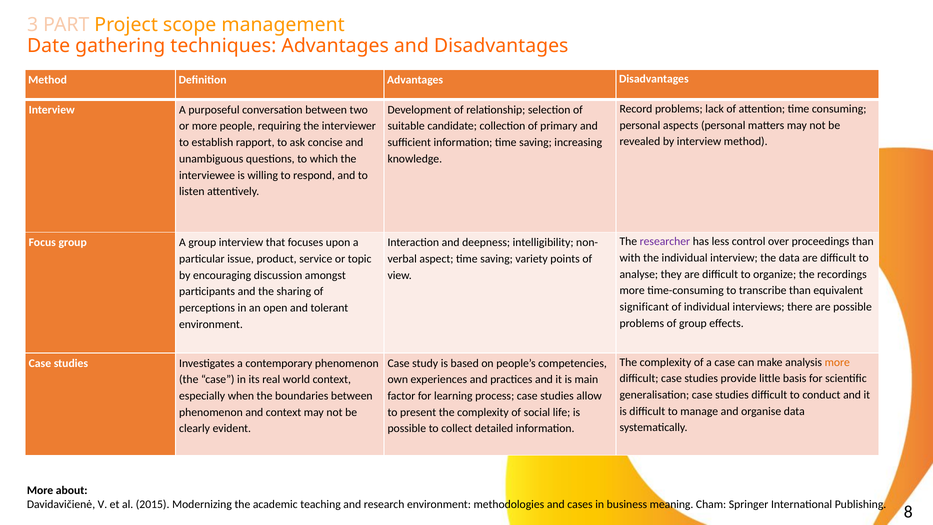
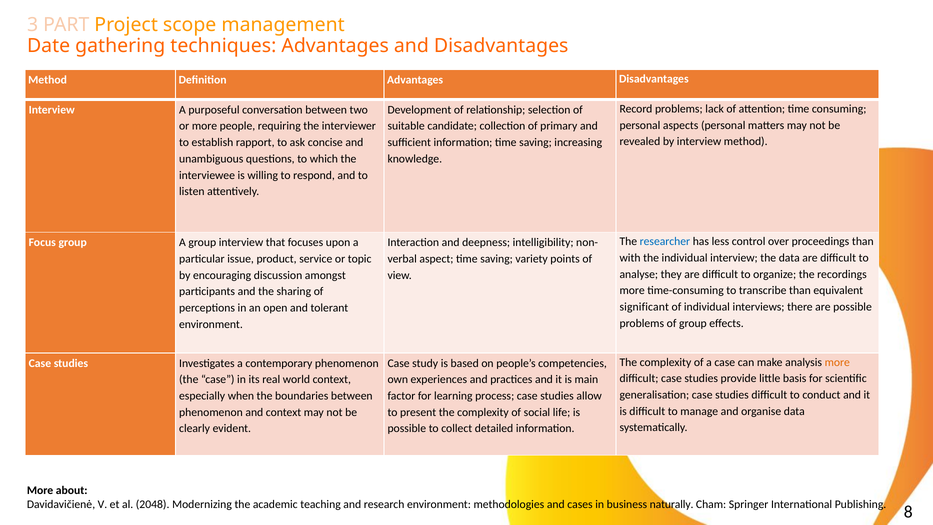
researcher colour: purple -> blue (665, 242)
2015: 2015 -> 2048 (153, 504)
meaning: meaning -> naturally (672, 504)
